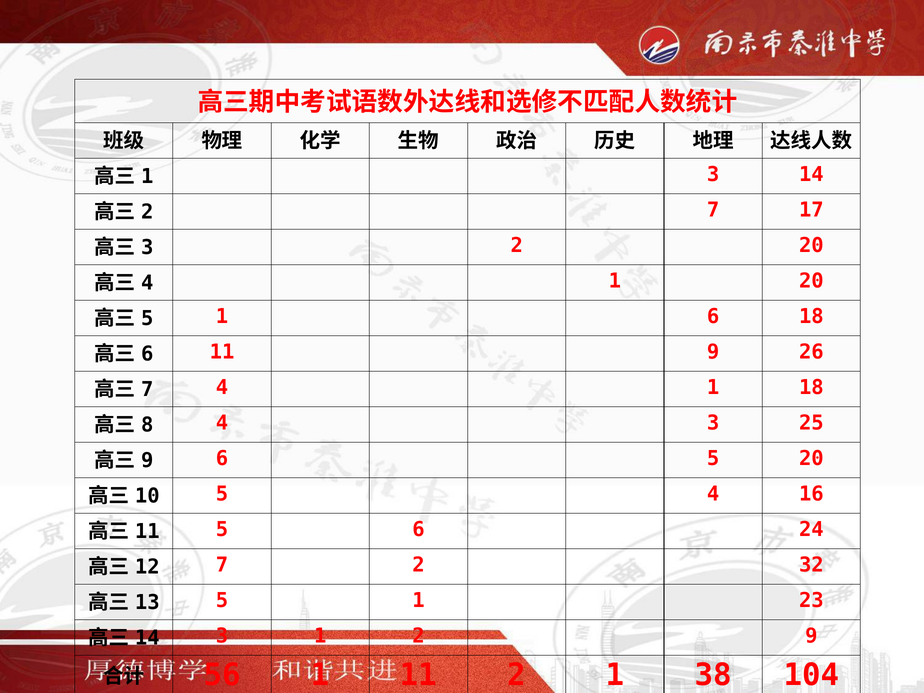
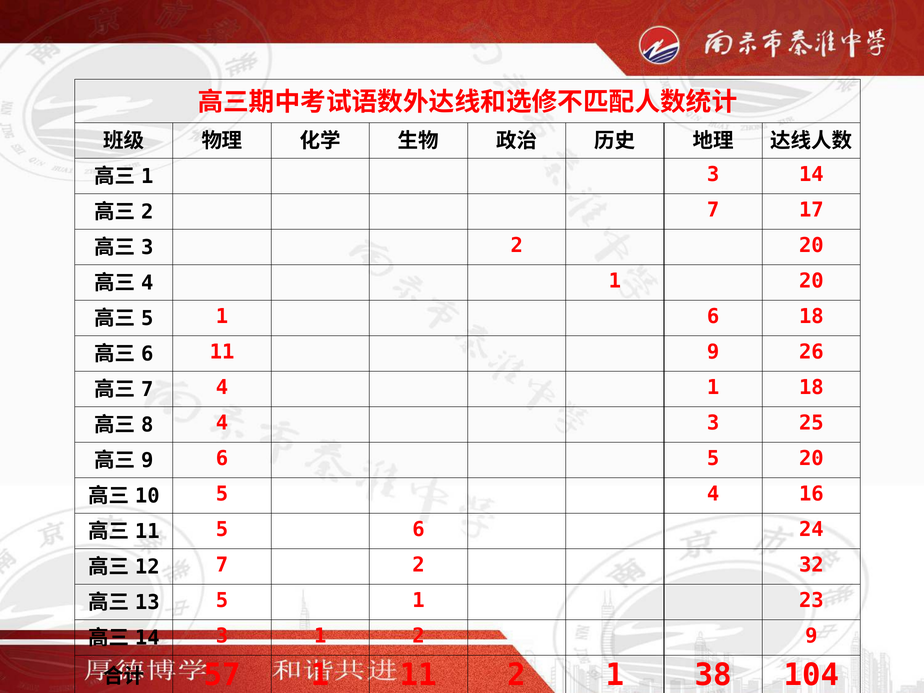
56: 56 -> 57 (222, 675)
